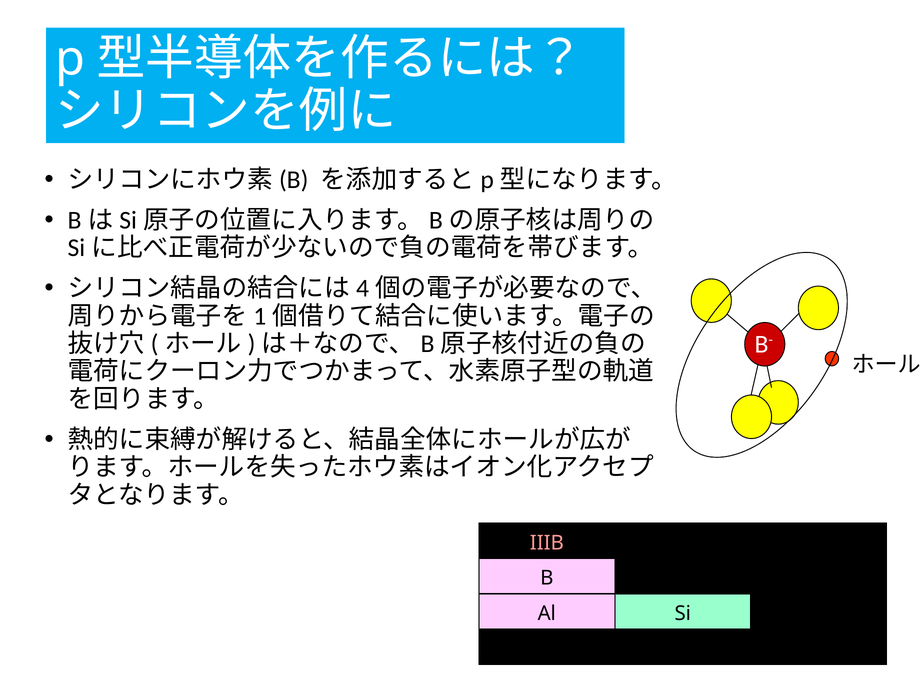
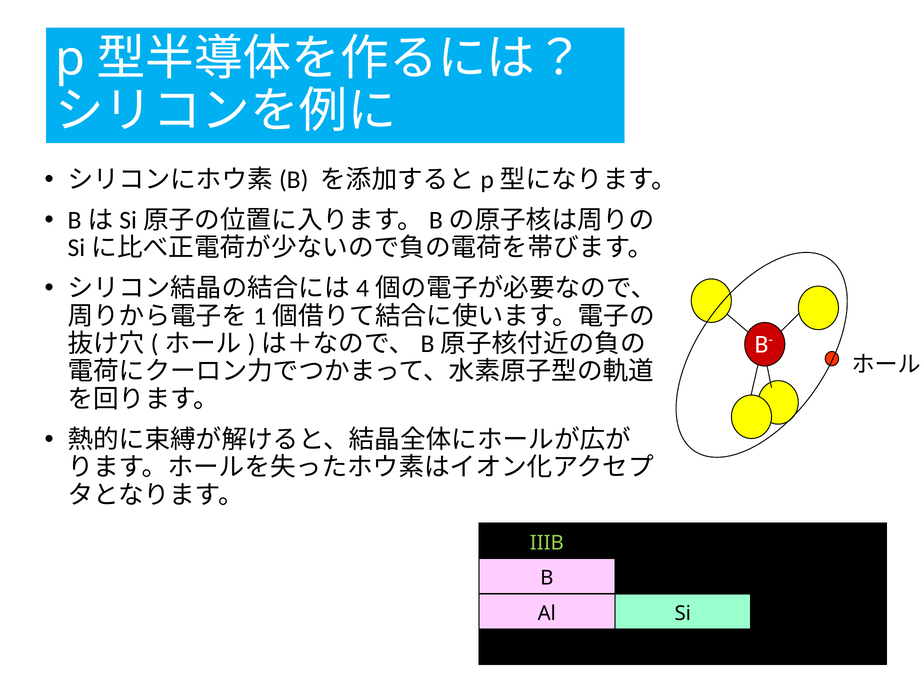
IIIB colour: pink -> light green (547, 542)
